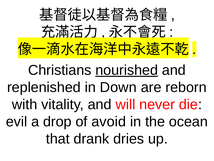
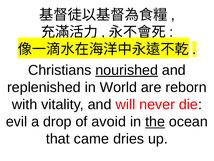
Down: Down -> World (118, 87)
the underline: none -> present (155, 121)
drank: drank -> came (91, 138)
